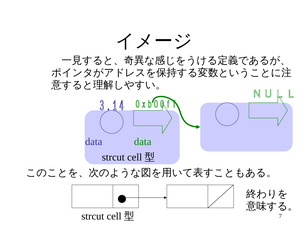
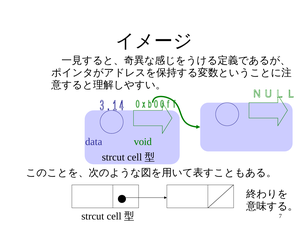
data data: data -> void (143, 142)
